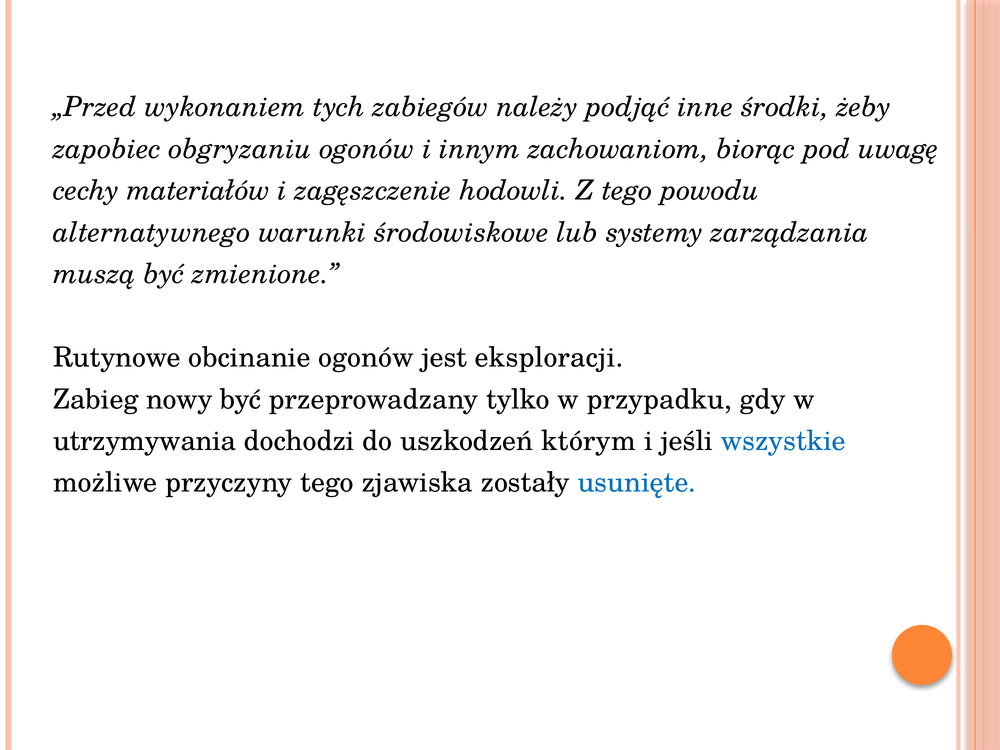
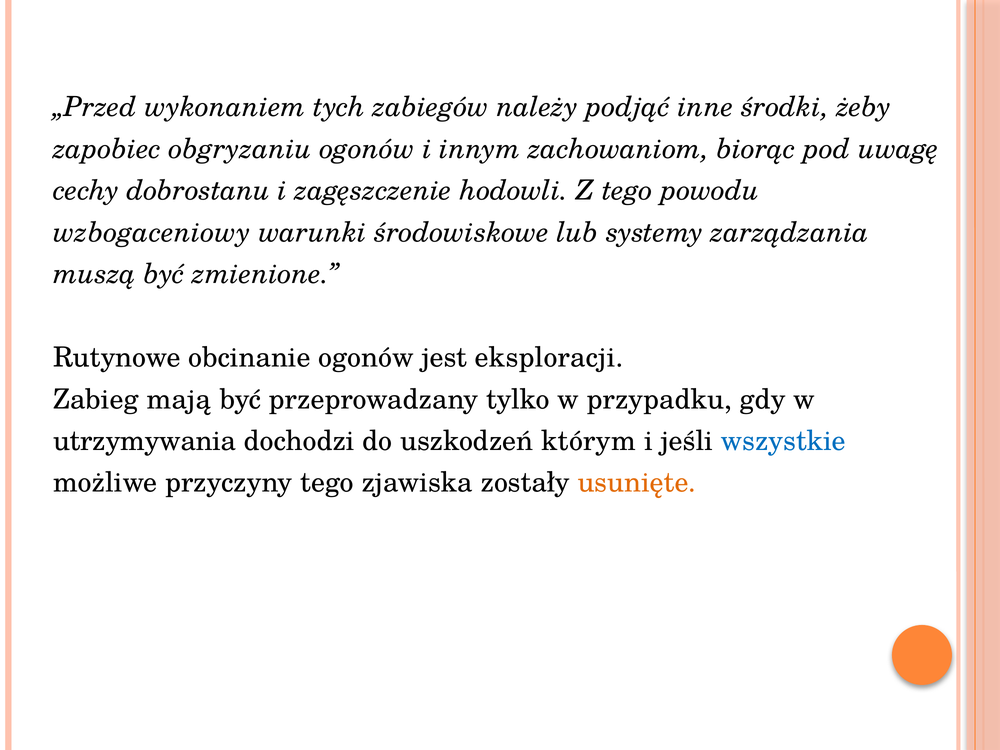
materiałów: materiałów -> dobrostanu (199, 191)
alternatywnego: alternatywnego -> wzbogaceniowy (152, 232)
nowy: nowy -> mają (179, 399)
usunięte colour: blue -> orange (637, 483)
